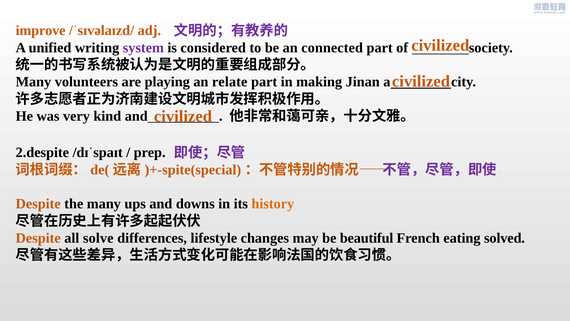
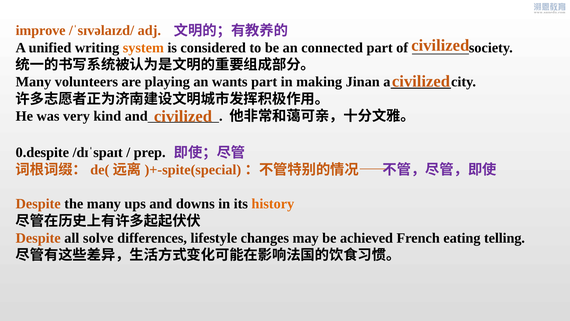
system colour: purple -> orange (143, 48)
relate: relate -> wants (230, 82)
2.despite: 2.despite -> 0.despite (42, 152)
beautiful: beautiful -> achieved (367, 238)
solved: solved -> telling (505, 238)
